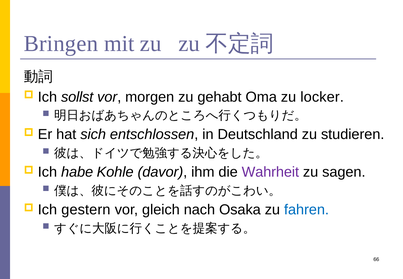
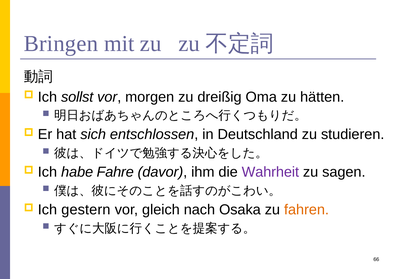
gehabt: gehabt -> dreißig (220, 97)
locker: locker -> hätten (322, 97)
Kohle: Kohle -> Fahre (115, 172)
fahren colour: blue -> orange (307, 210)
